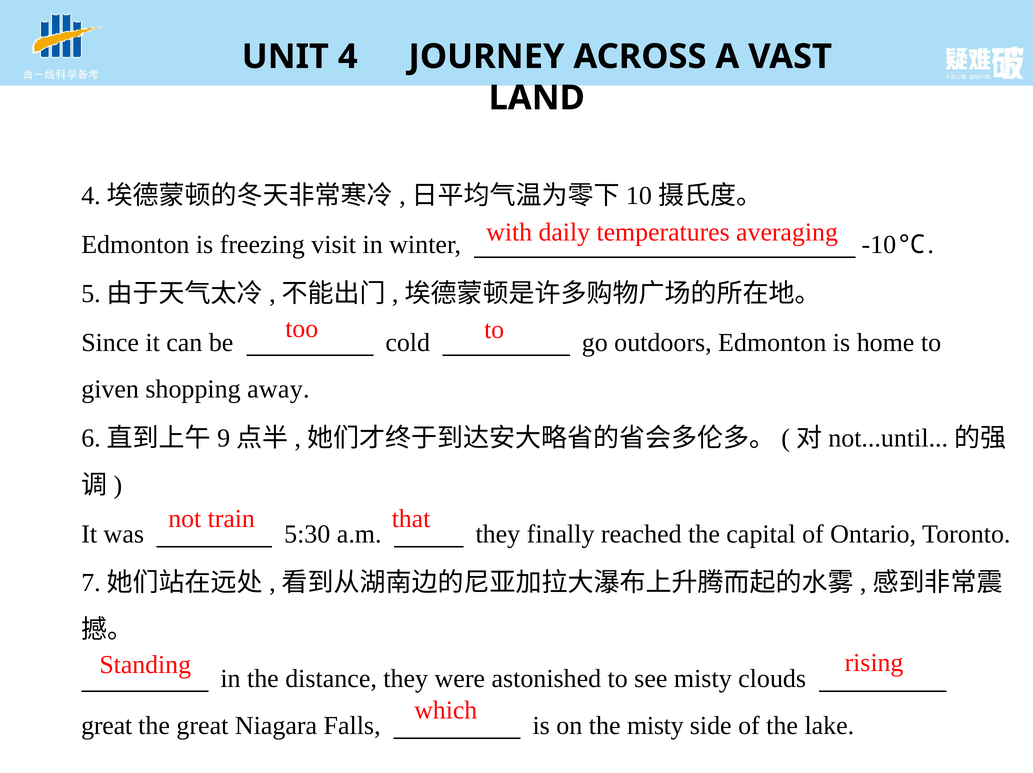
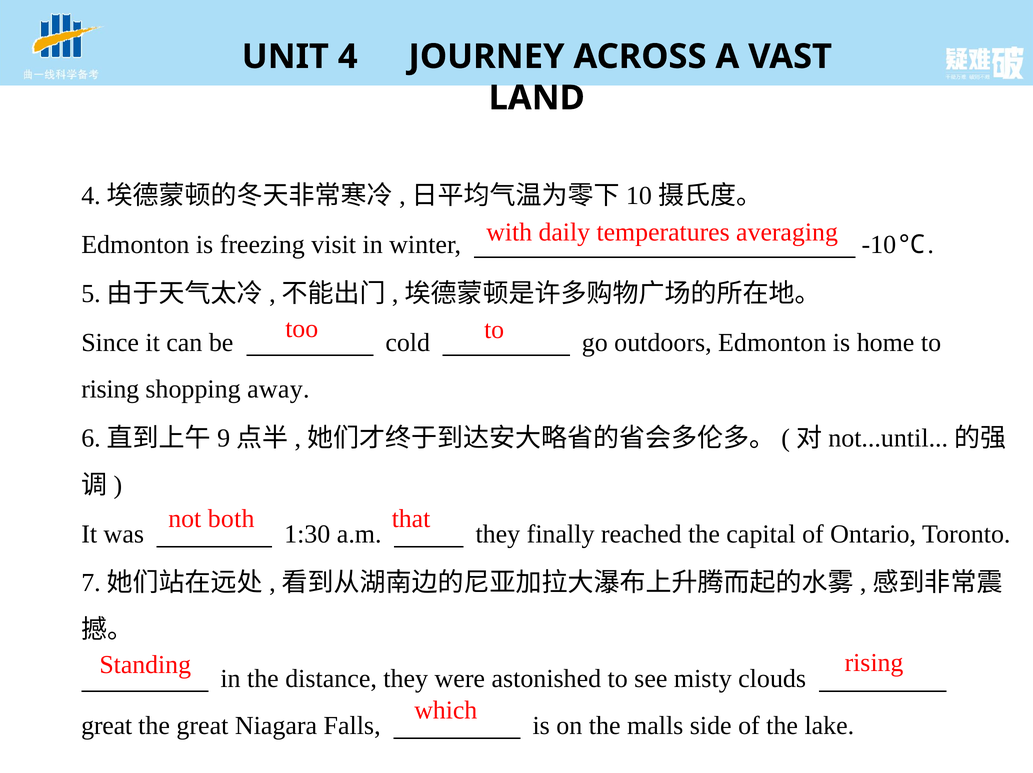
given: given -> rising (110, 389)
train: train -> both (231, 519)
5:30: 5:30 -> 1:30 (307, 534)
the misty: misty -> malls (655, 725)
